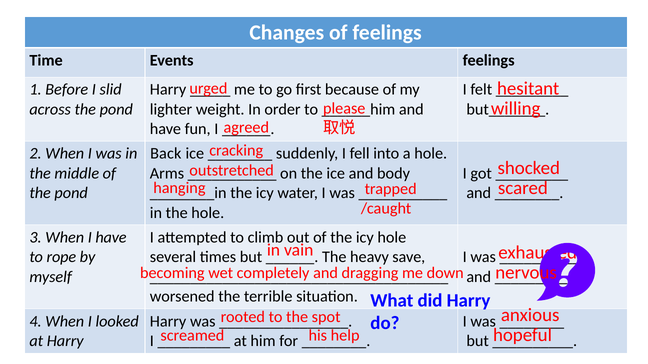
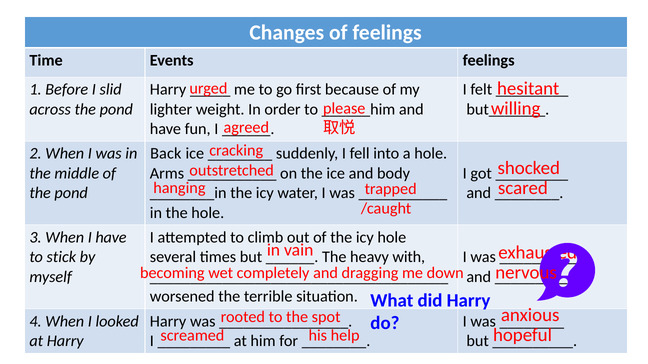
rope: rope -> stick (61, 257)
save: save -> with (409, 257)
